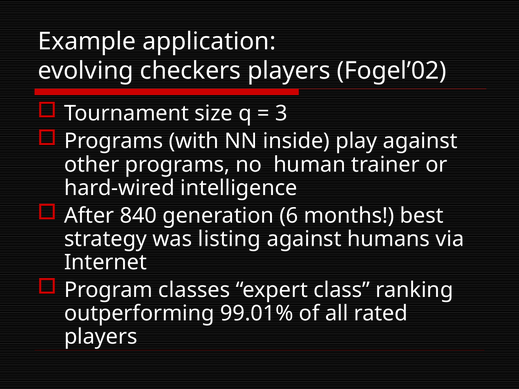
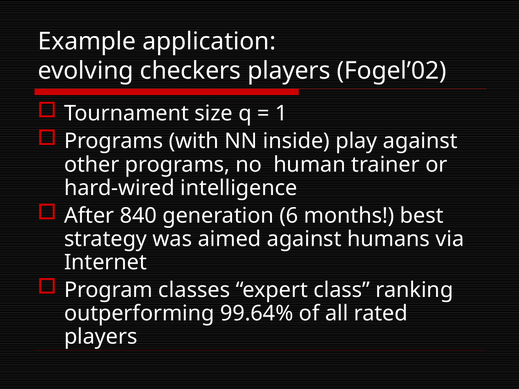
3: 3 -> 1 (281, 114)
listing: listing -> aimed (229, 239)
99.01%: 99.01% -> 99.64% (257, 313)
